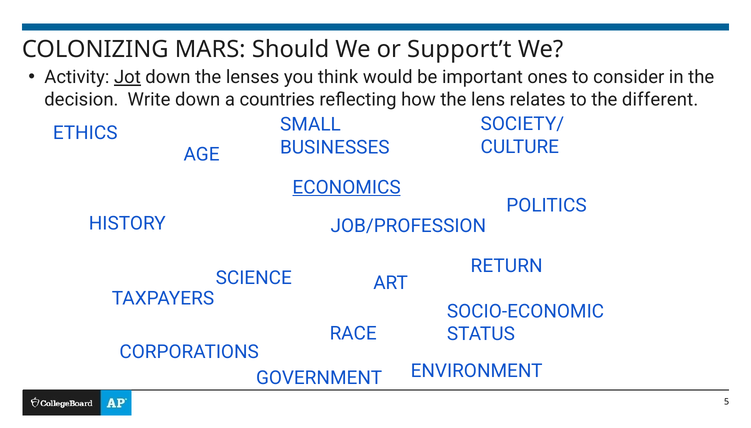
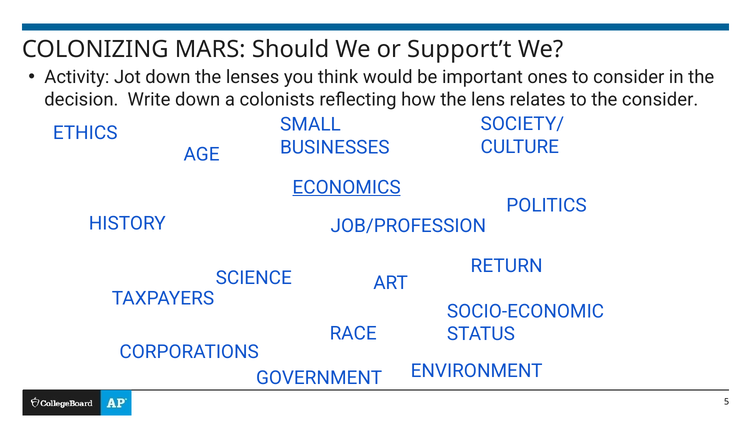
Jot underline: present -> none (127, 77)
countries: countries -> colonists (277, 99)
the different: different -> consider (660, 99)
